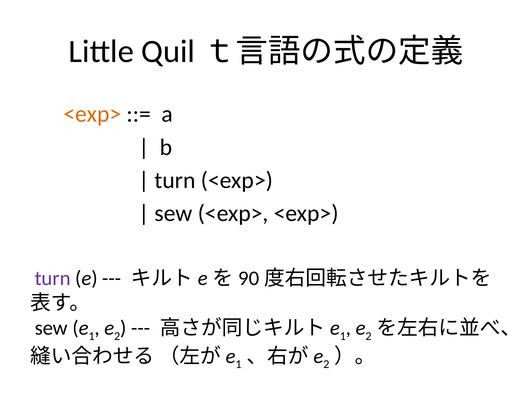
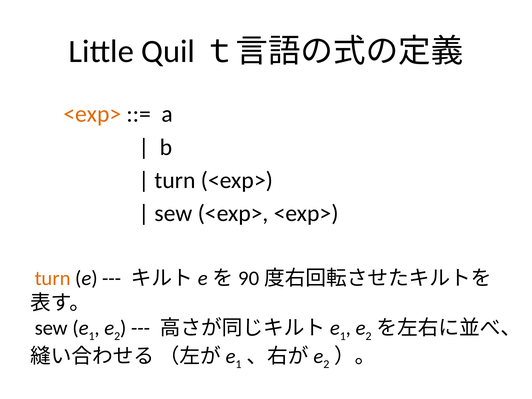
turn colour: purple -> orange (53, 278)
